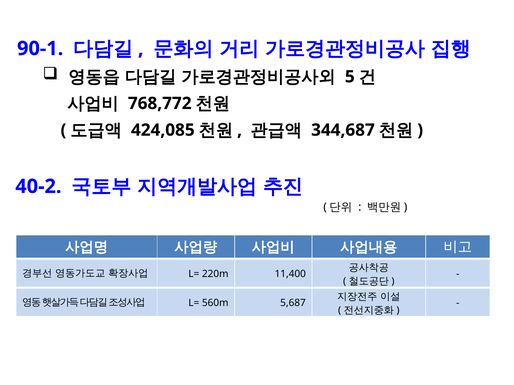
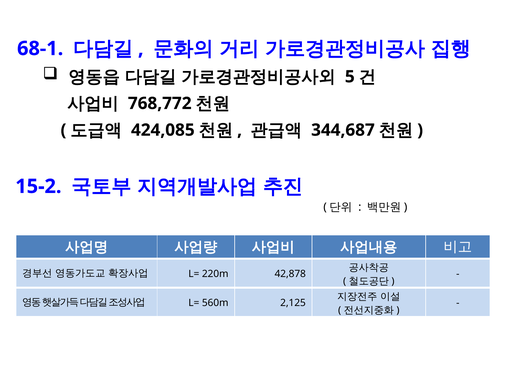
90-1: 90-1 -> 68-1 (40, 49)
40-2: 40-2 -> 15-2 (38, 187)
11,400: 11,400 -> 42,878 (290, 274)
5,687: 5,687 -> 2,125 (293, 303)
